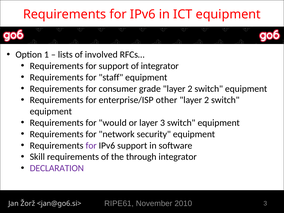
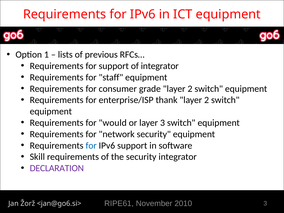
involved: involved -> previous (101, 55)
other: other -> thank (167, 100)
for colour: purple -> blue (91, 146)
the through: through -> security (141, 157)
